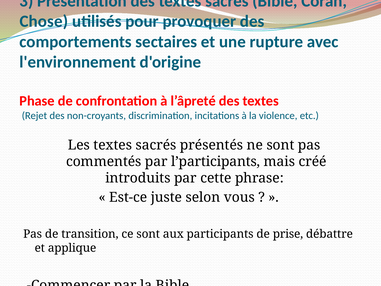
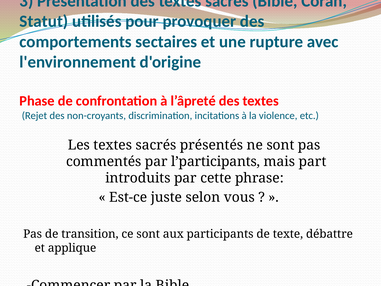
Chose: Chose -> Statut (44, 21)
créé: créé -> part (312, 161)
prise: prise -> texte (288, 234)
